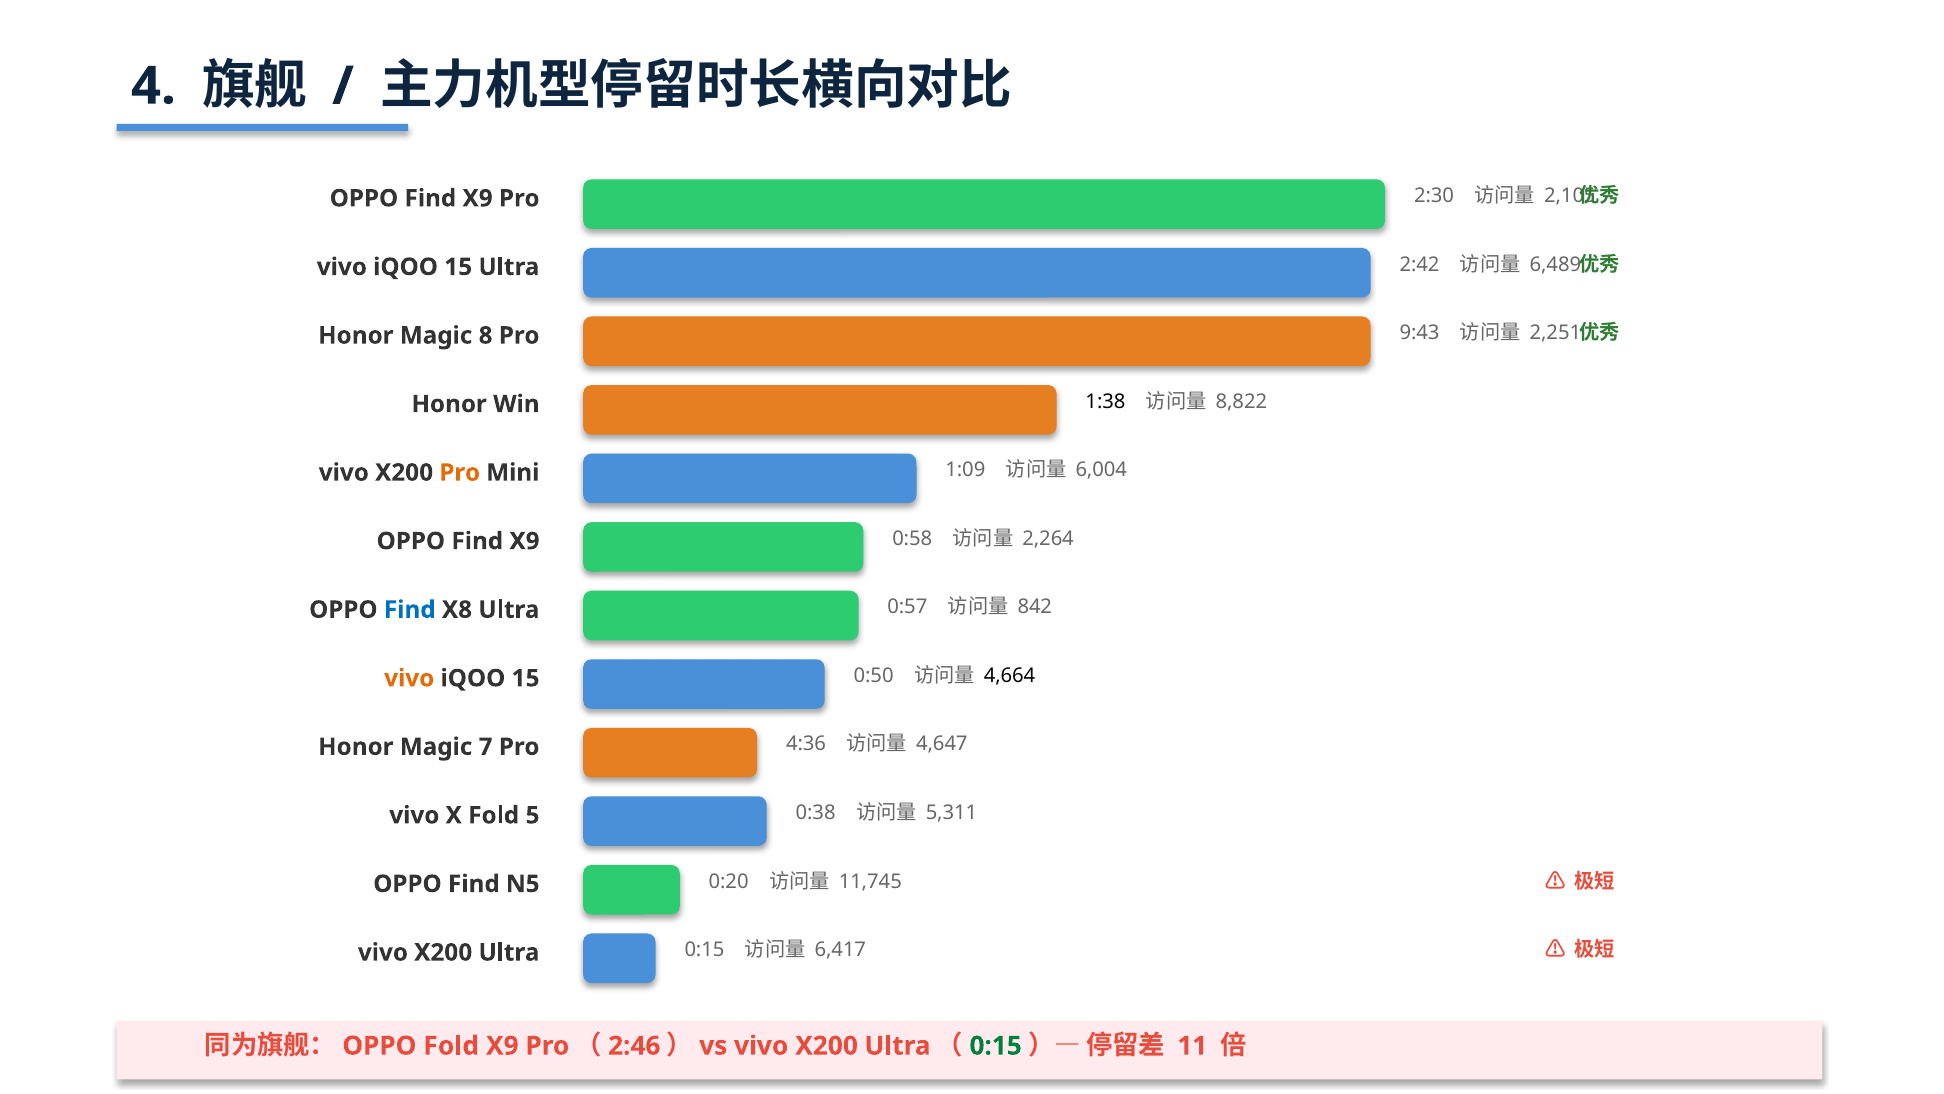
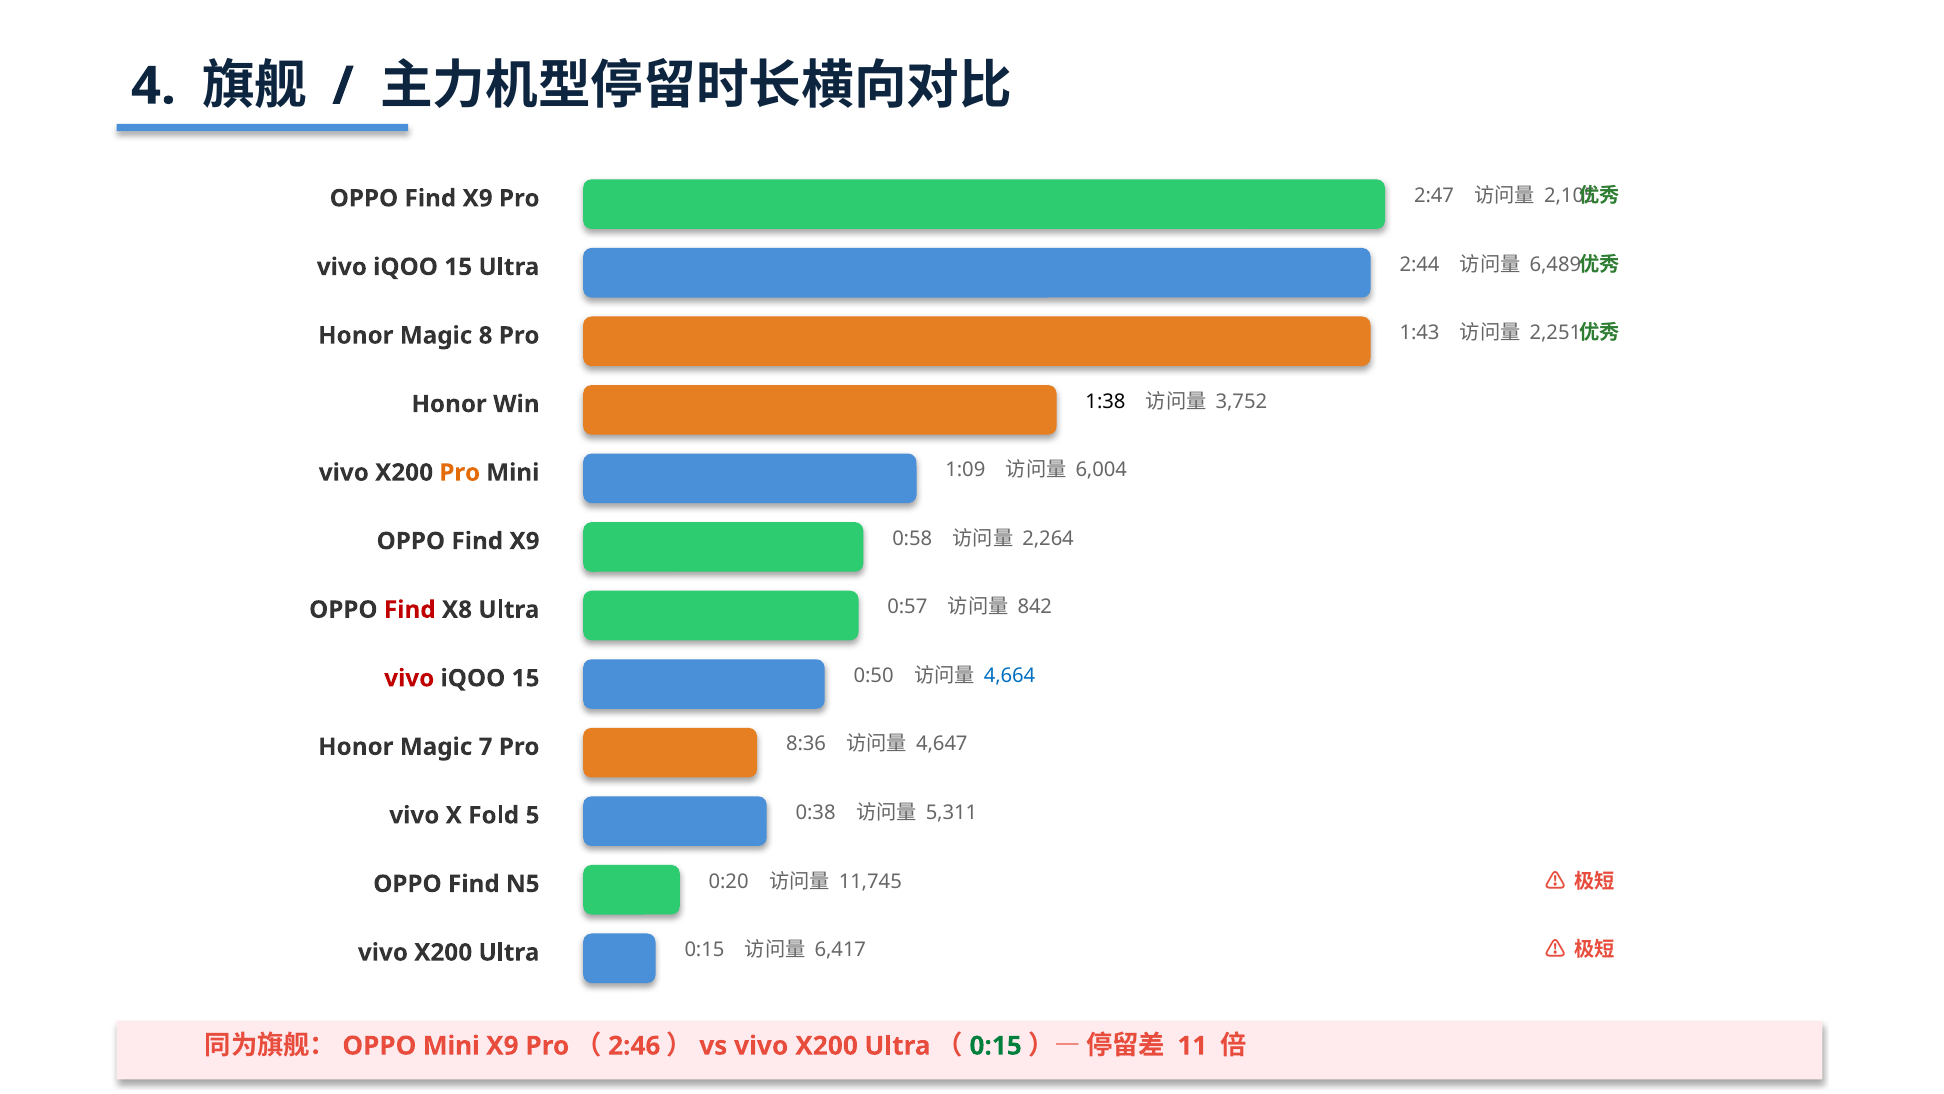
2:30: 2:30 -> 2:47 (1434, 196)
2:42: 2:42 -> 2:44 (1420, 264)
9:43: 9:43 -> 1:43 (1420, 333)
8,822: 8,822 -> 3,752 (1241, 401)
Find colour: blue -> red (410, 610)
vivo colour: orange -> red (409, 678)
4,664 colour: black -> blue (1010, 675)
4:36: 4:36 -> 8:36 (806, 744)
OPPO Fold: Fold -> Mini (451, 1045)
